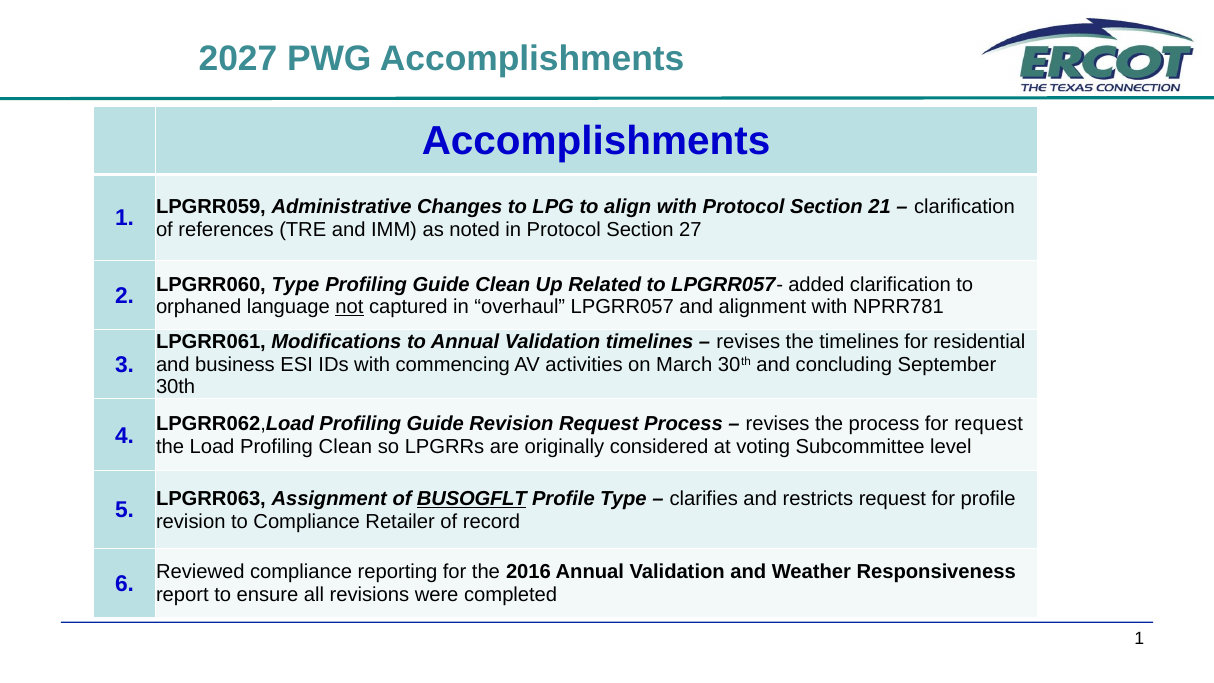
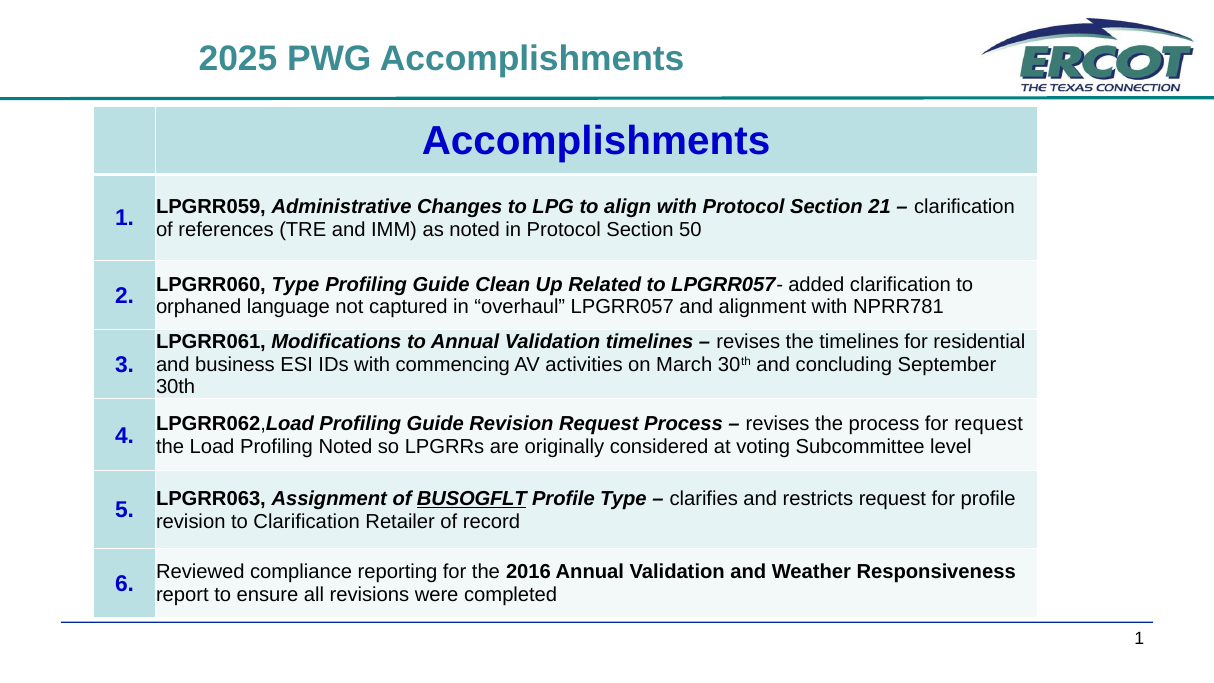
2027: 2027 -> 2025 (238, 59)
27: 27 -> 50 (690, 230)
not underline: present -> none (349, 307)
Profiling Clean: Clean -> Noted (345, 447)
to Compliance: Compliance -> Clarification (307, 521)
